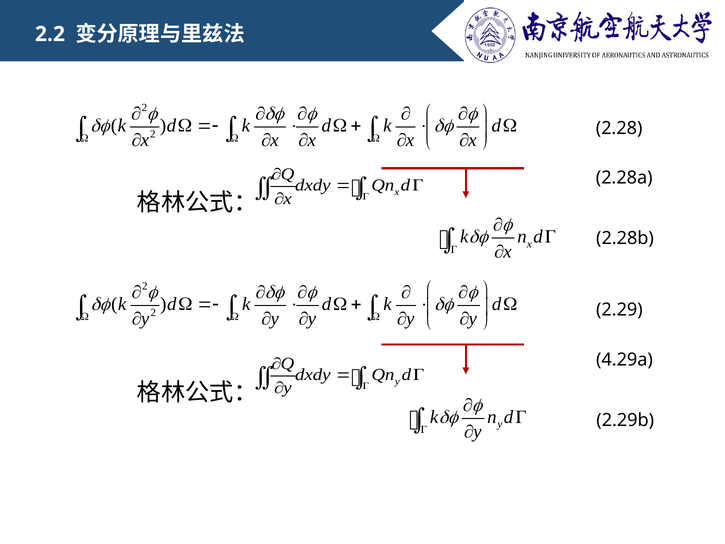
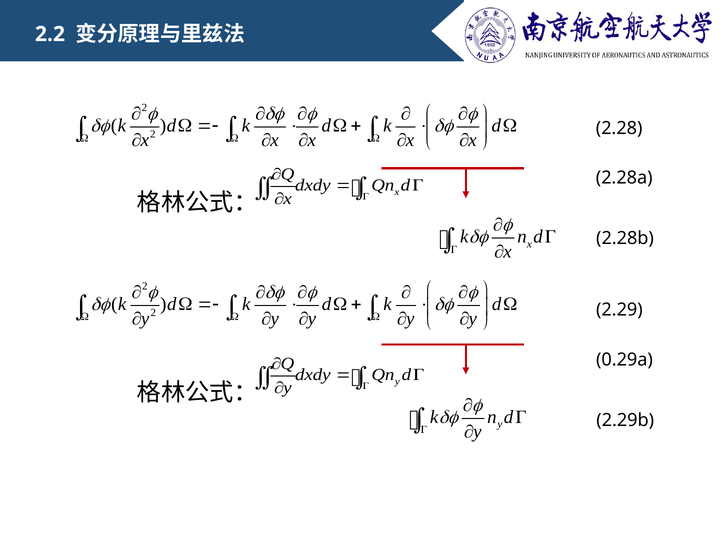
4.29a: 4.29a -> 0.29a (624, 359)
